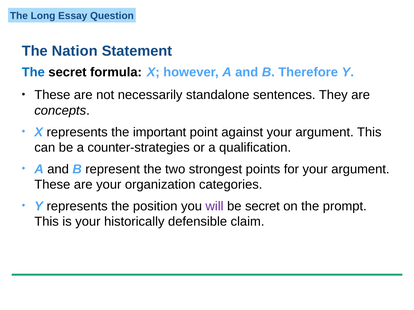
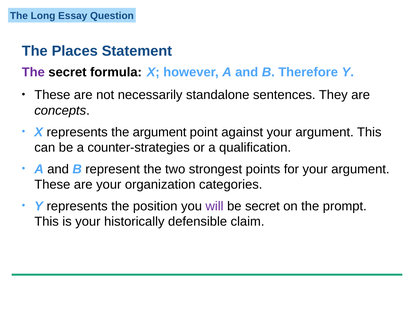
Nation: Nation -> Places (75, 51)
The colour: blue -> purple (33, 72)
the important: important -> argument (160, 132)
